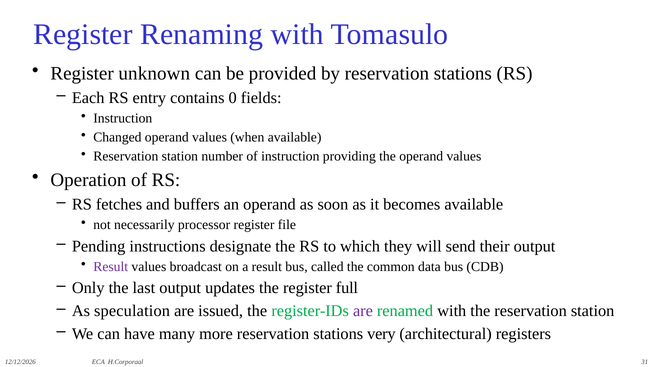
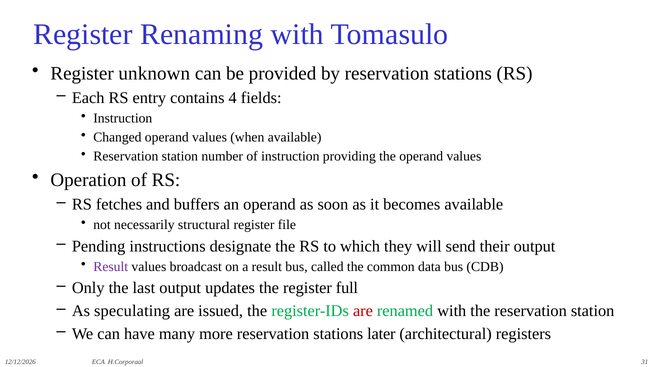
0: 0 -> 4 (233, 98)
processor: processor -> structural (204, 225)
speculation: speculation -> speculating (132, 311)
are colour: purple -> red (363, 311)
very: very -> later (381, 334)
